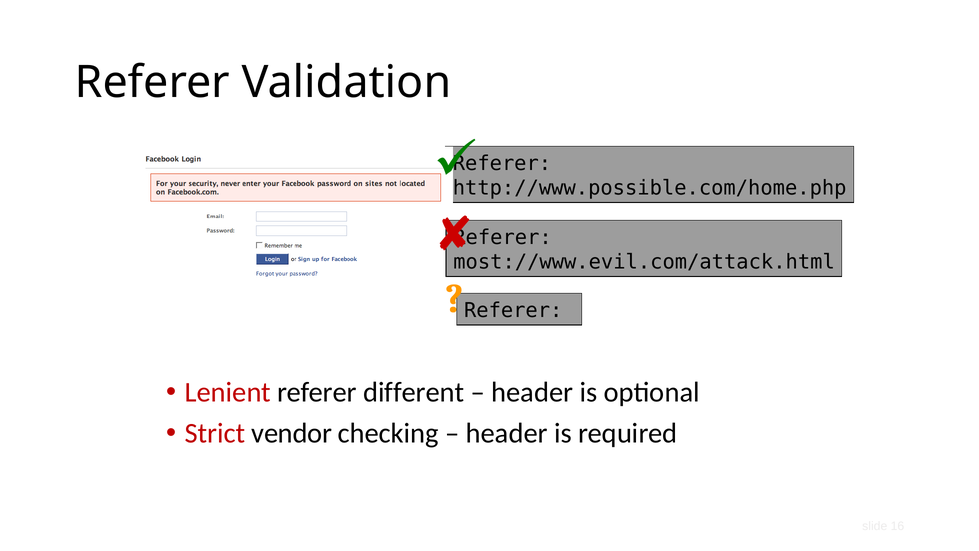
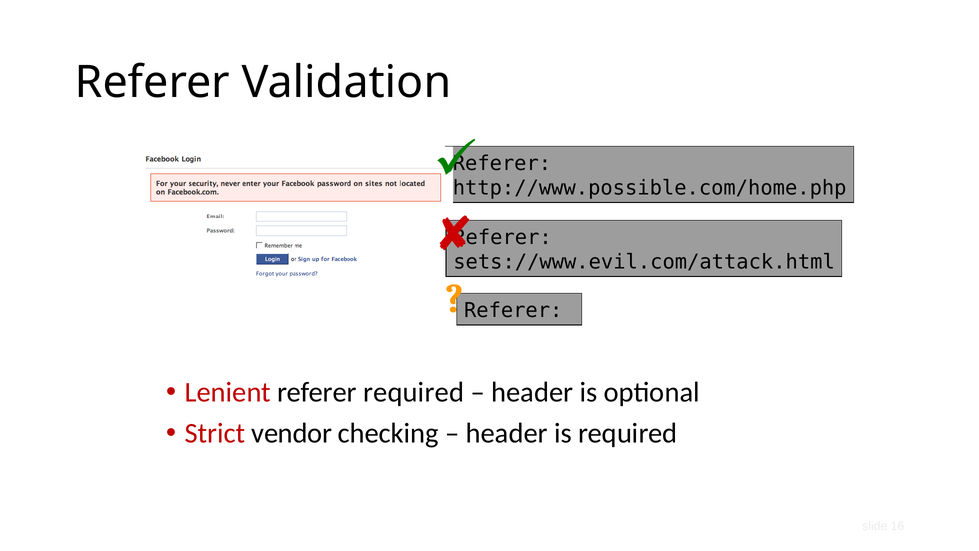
most://www.evil.com/attack.html: most://www.evil.com/attack.html -> sets://www.evil.com/attack.html (644, 262)
referer different: different -> required (414, 392)
